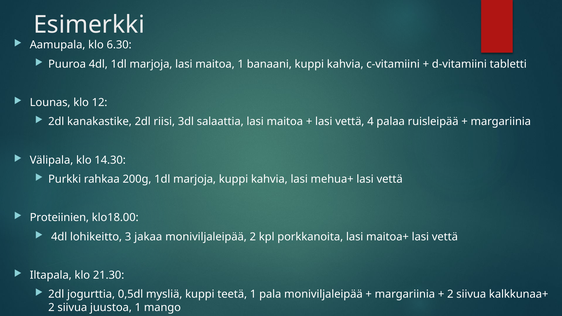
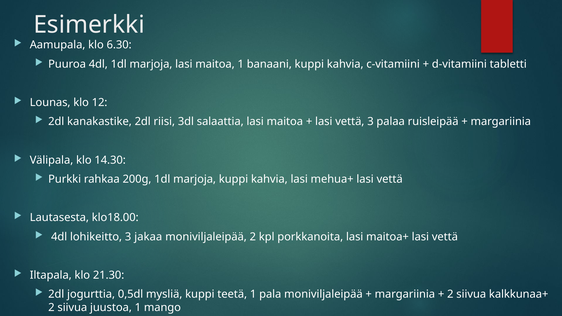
vettä 4: 4 -> 3 (370, 122)
Proteiinien: Proteiinien -> Lautasesta (59, 218)
